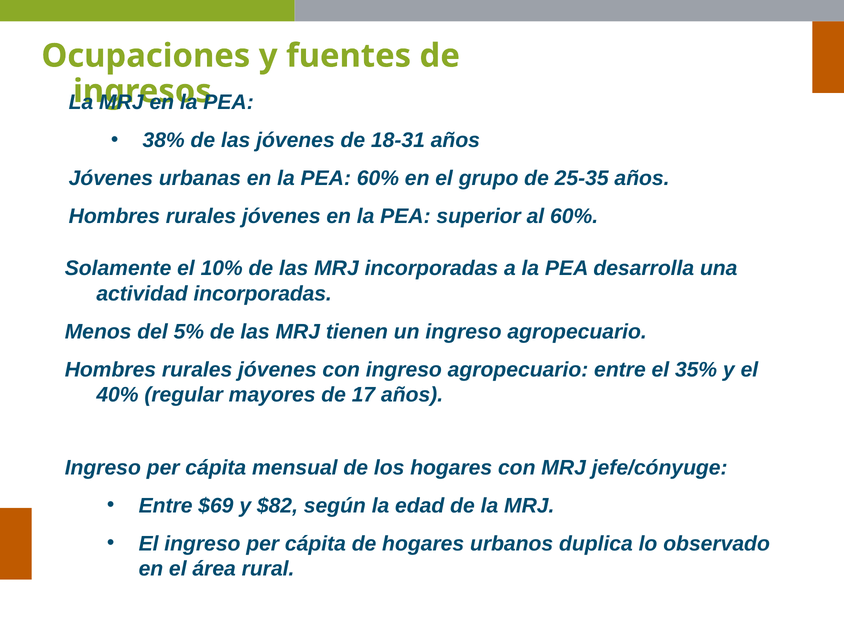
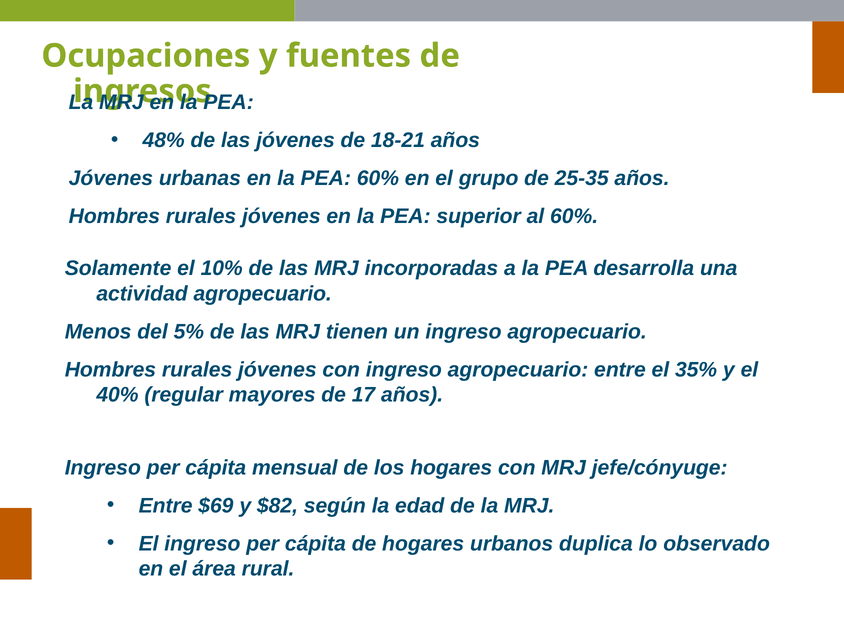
38%: 38% -> 48% (164, 140)
18-31: 18-31 -> 18-21 (398, 140)
actividad incorporadas: incorporadas -> agropecuario (263, 294)
